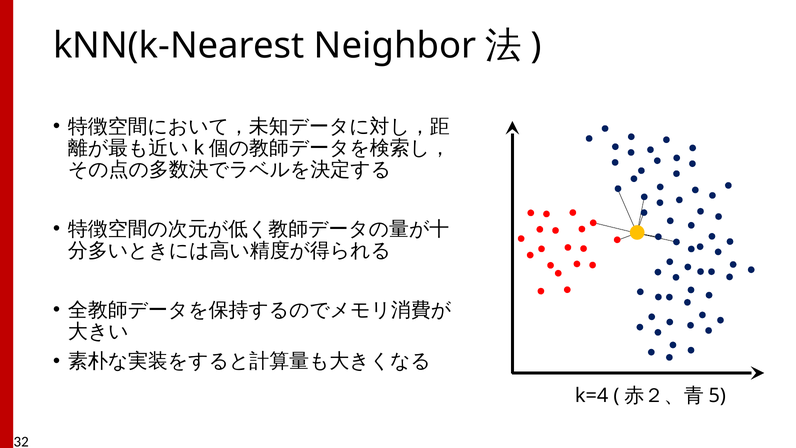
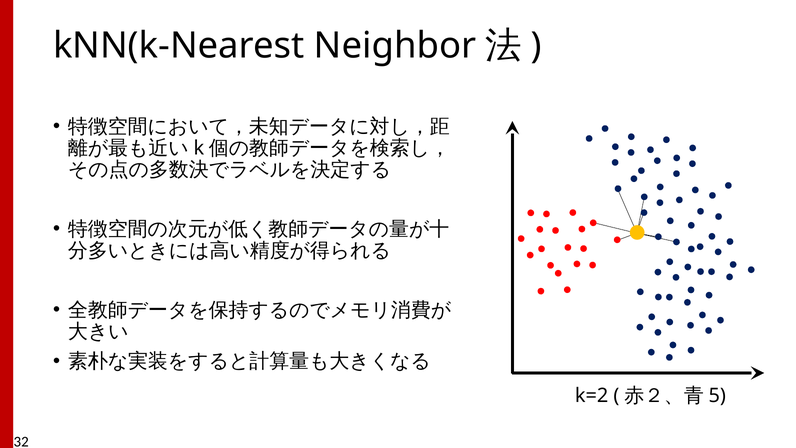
k=4: k=4 -> k=2 (592, 395)
